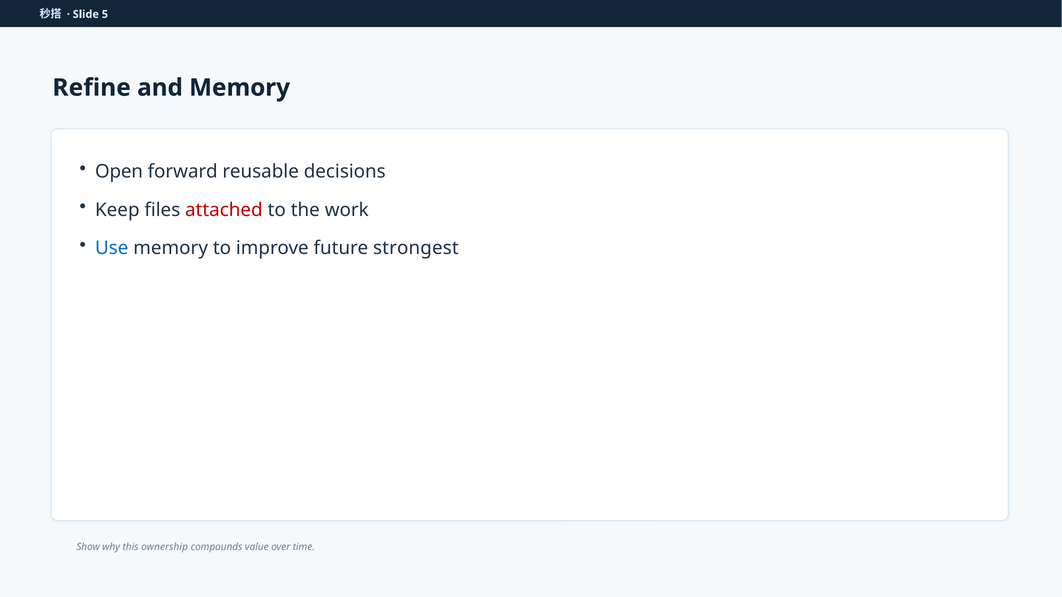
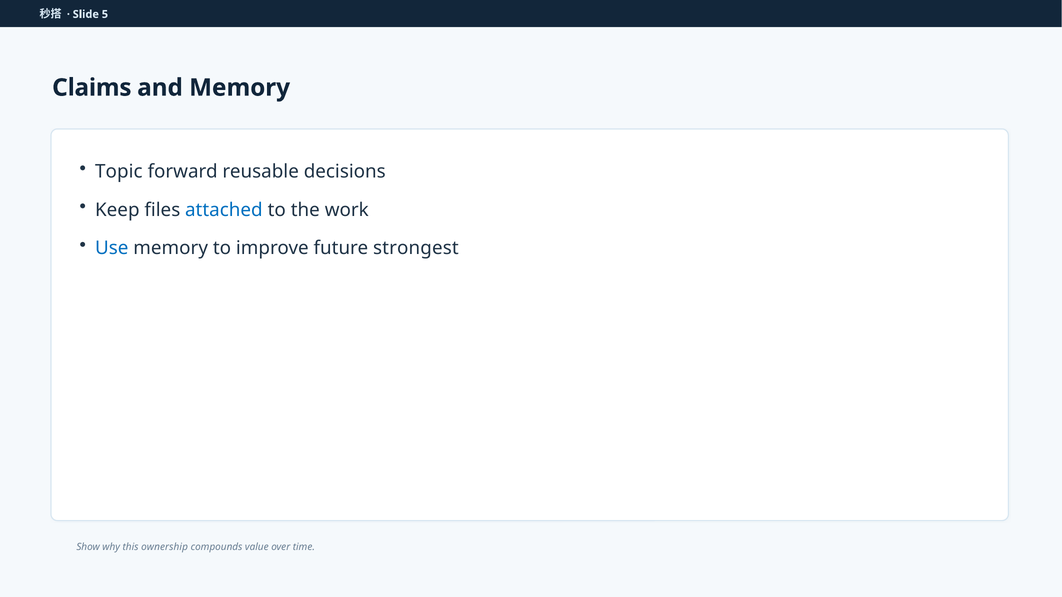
Refine: Refine -> Claims (92, 88)
Open: Open -> Topic (119, 172)
attached colour: red -> blue (224, 210)
